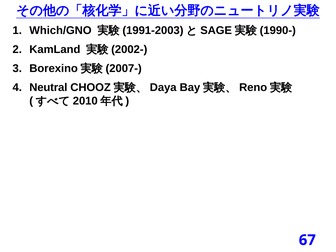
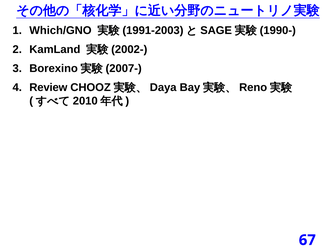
Neutral: Neutral -> Review (48, 87)
